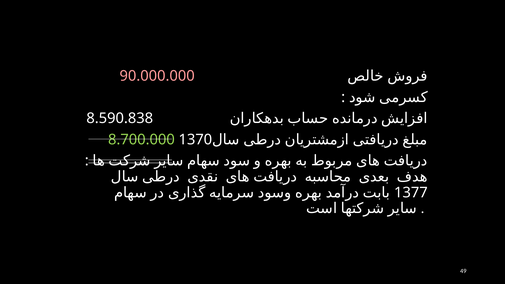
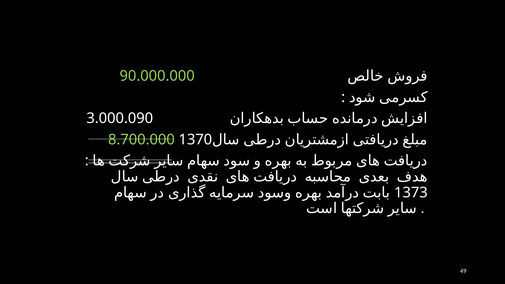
90.000.000 colour: pink -> light green (157, 76)
8.590.838: 8.590.838 -> 3.000.090 (120, 118)
1377: 1377 -> 1373 (411, 193)
